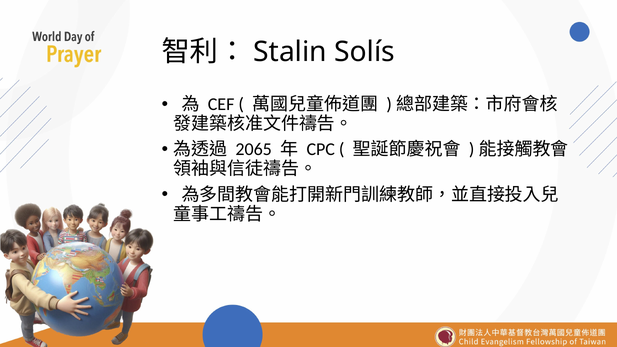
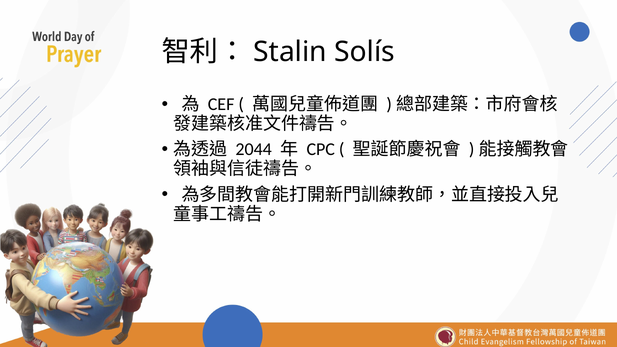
2065: 2065 -> 2044 (254, 150)
